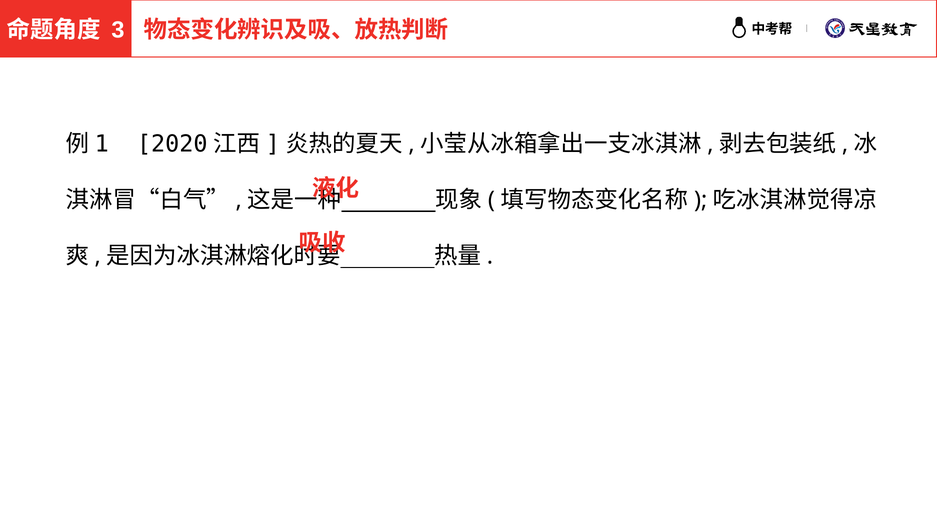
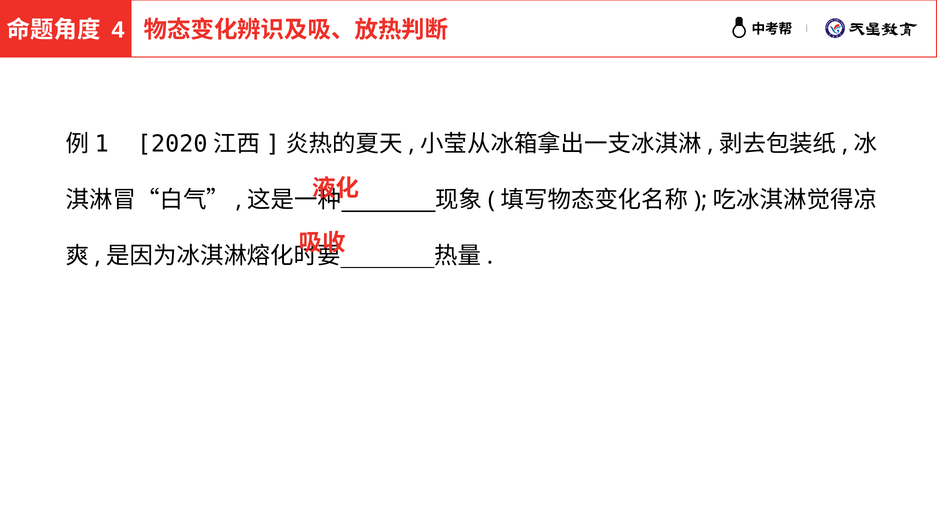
3: 3 -> 4 (118, 30)
